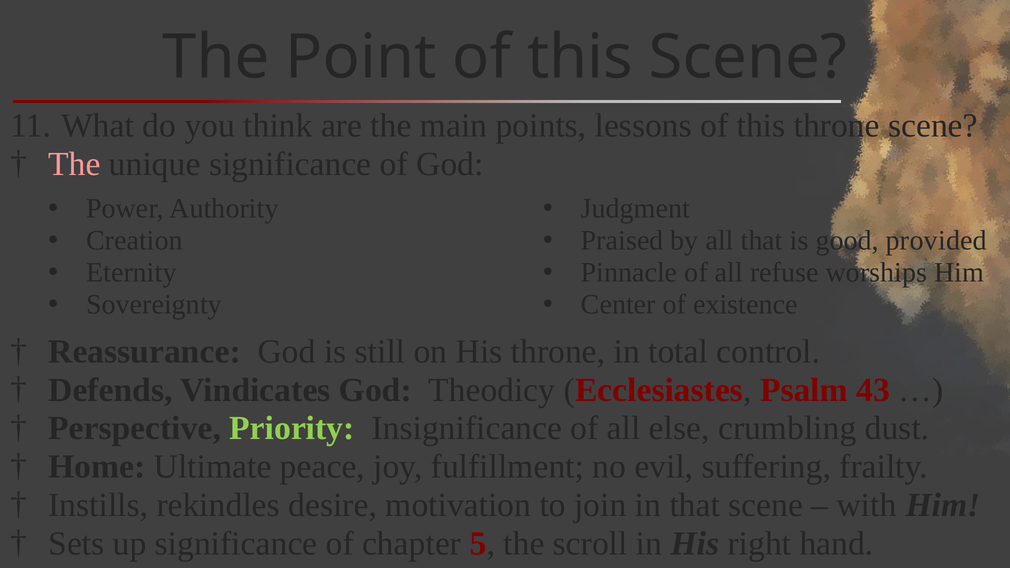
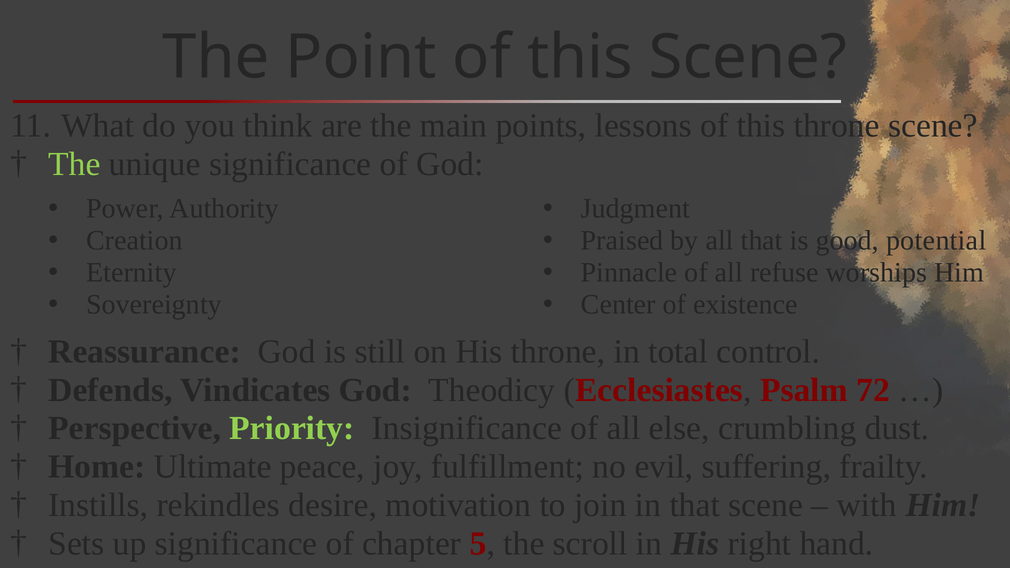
The colour: pink -> light green (74, 164)
provided: provided -> potential (936, 240)
43: 43 -> 72 (873, 390)
